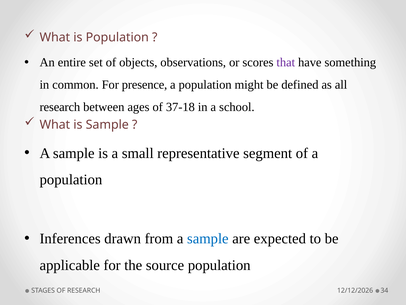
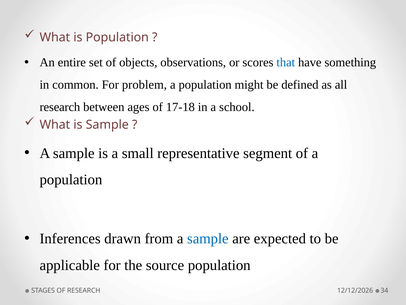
that colour: purple -> blue (286, 62)
presence: presence -> problem (144, 85)
37-18: 37-18 -> 17-18 (180, 107)
